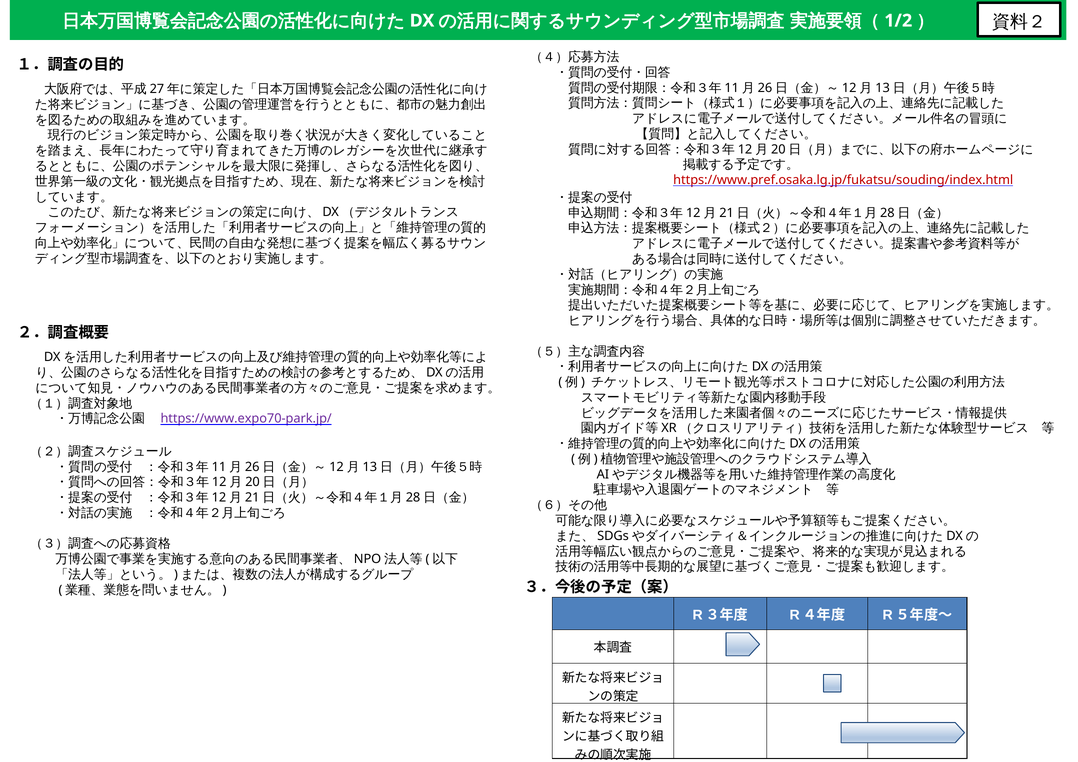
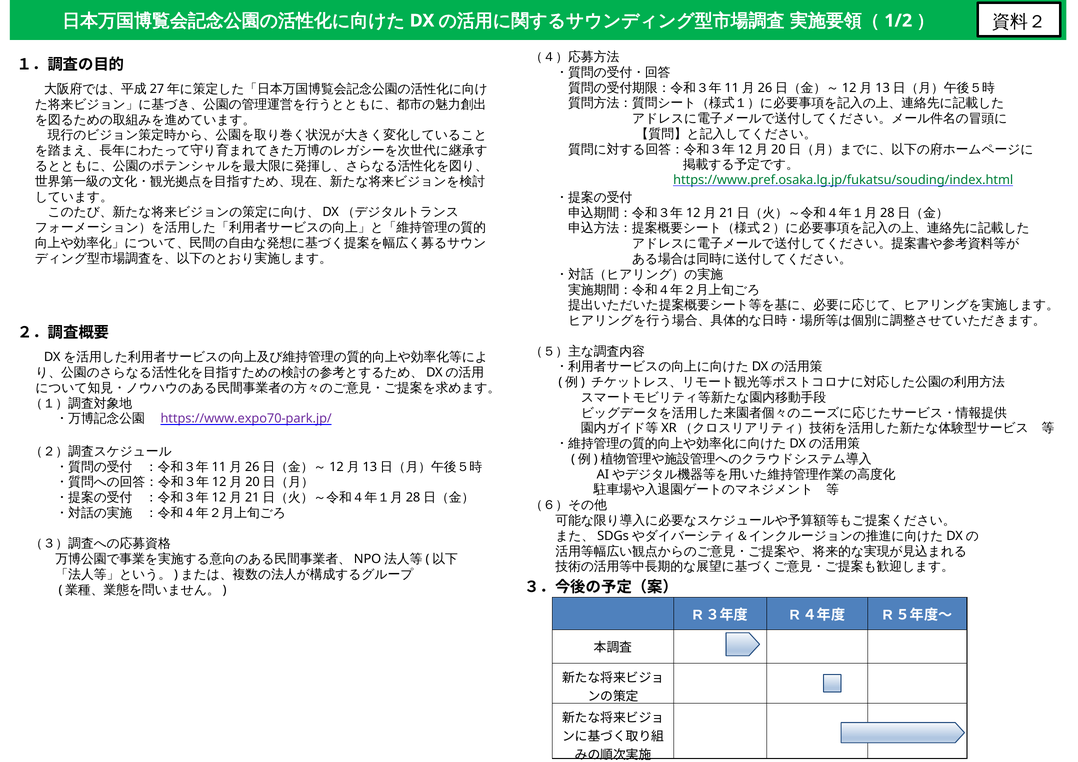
https://www.pref.osaka.lg.jp/fukatsu/souding/index.html colour: red -> green (843, 180)
